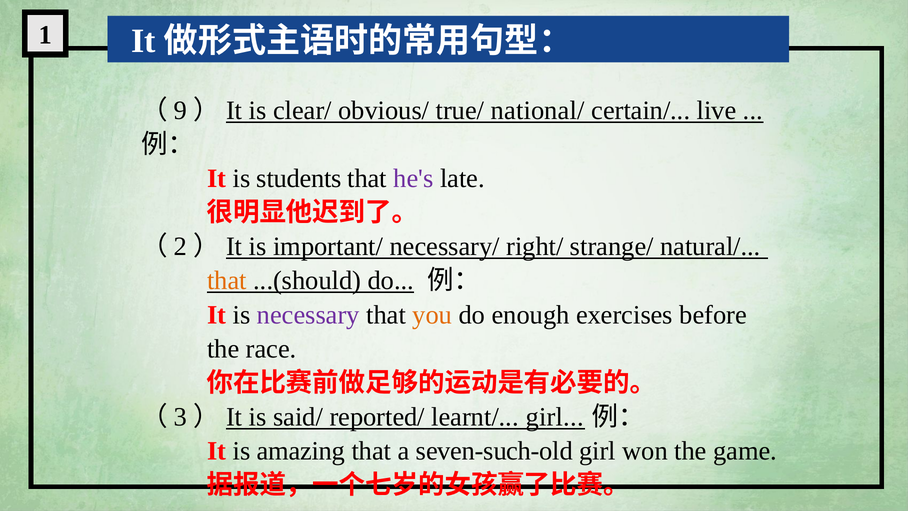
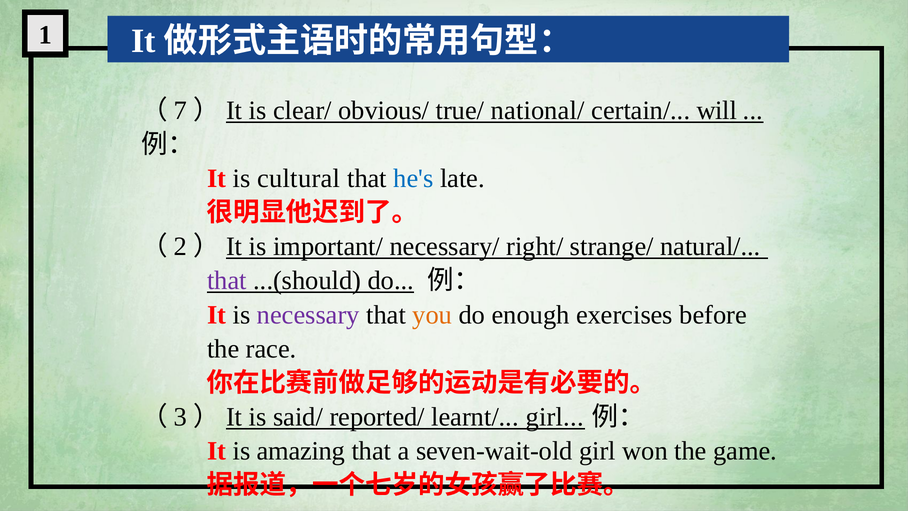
9: 9 -> 7 (181, 110)
live: live -> will (717, 110)
students: students -> cultural (299, 178)
he's colour: purple -> blue (413, 178)
that colour: orange -> purple (227, 281)
seven-such-old: seven-such-old -> seven-wait-old (494, 451)
